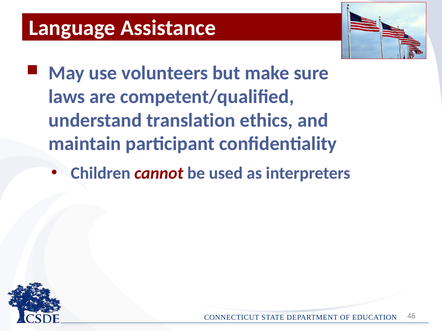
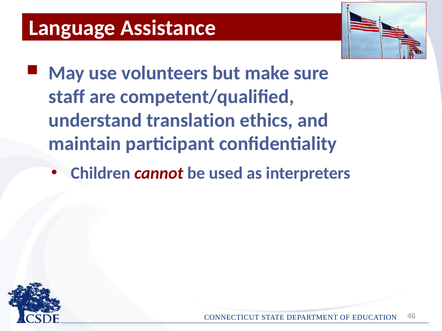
laws: laws -> staff (67, 97)
